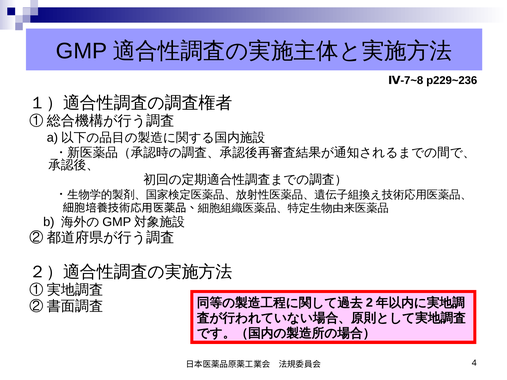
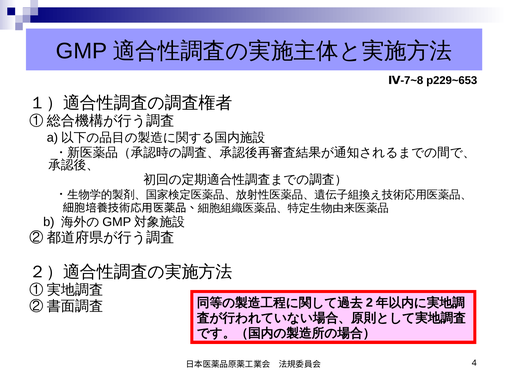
p229~236: p229~236 -> p229~653 (452, 80)
